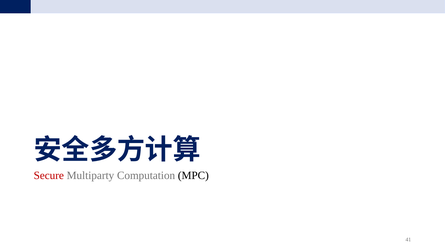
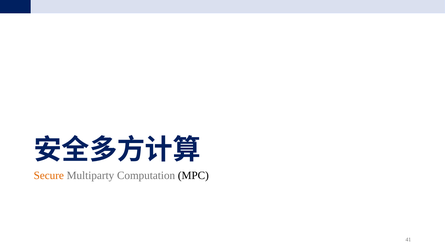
Secure colour: red -> orange (49, 175)
